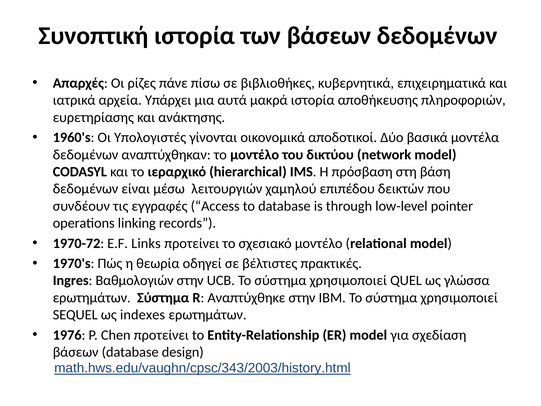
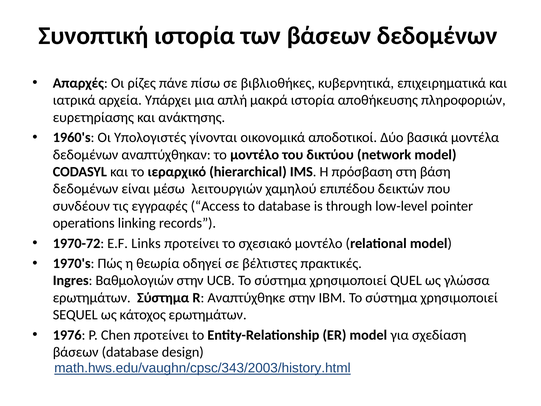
αυτά: αυτά -> απλή (232, 100)
indexes: indexes -> κάτοχος (143, 315)
